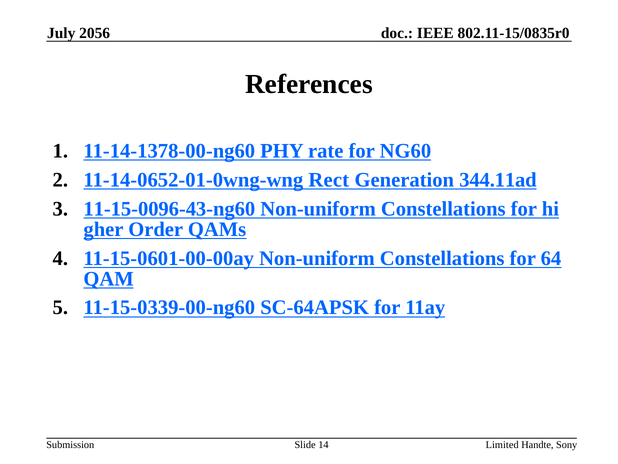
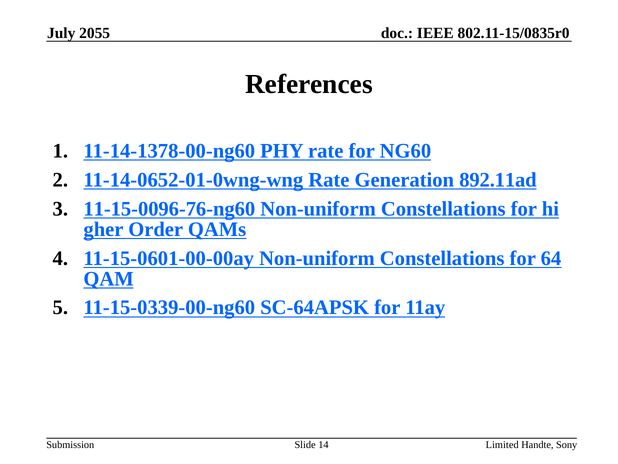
2056: 2056 -> 2055 (95, 33)
11-14-0652-01-0wng-wng Rect: Rect -> Rate (329, 180)
344.11ad: 344.11ad -> 892.11ad (498, 180)
11-15-0096-43-ng60: 11-15-0096-43-ng60 -> 11-15-0096-76-ng60 (169, 208)
